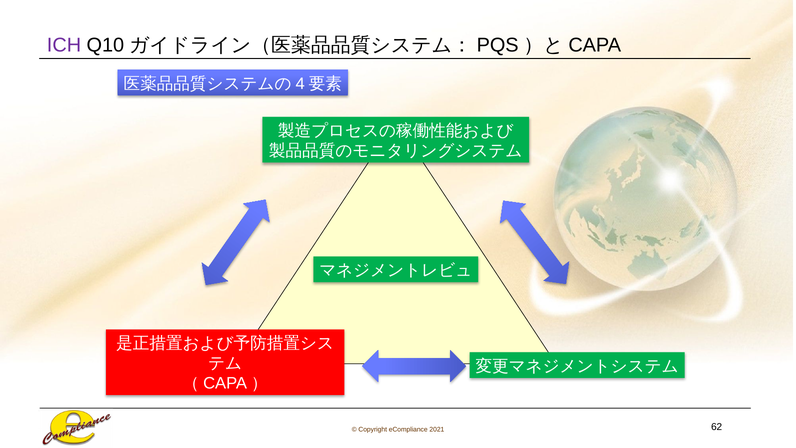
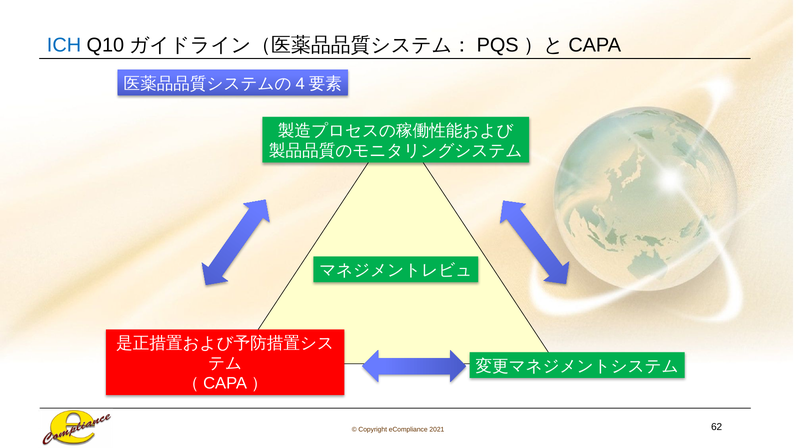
ICH colour: purple -> blue (64, 45)
